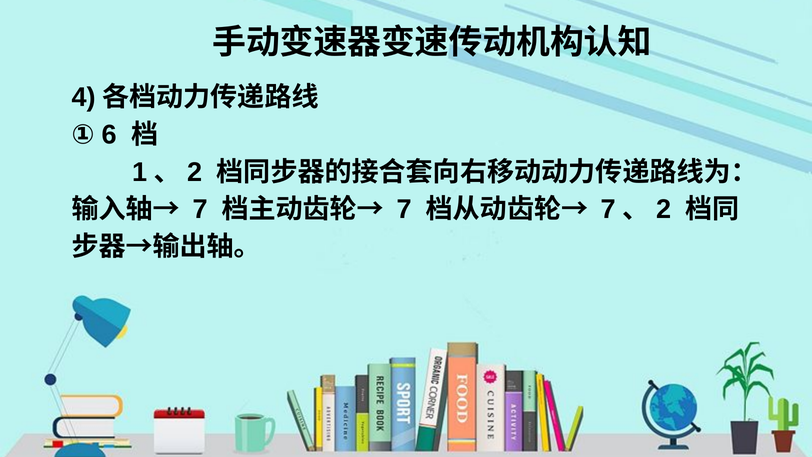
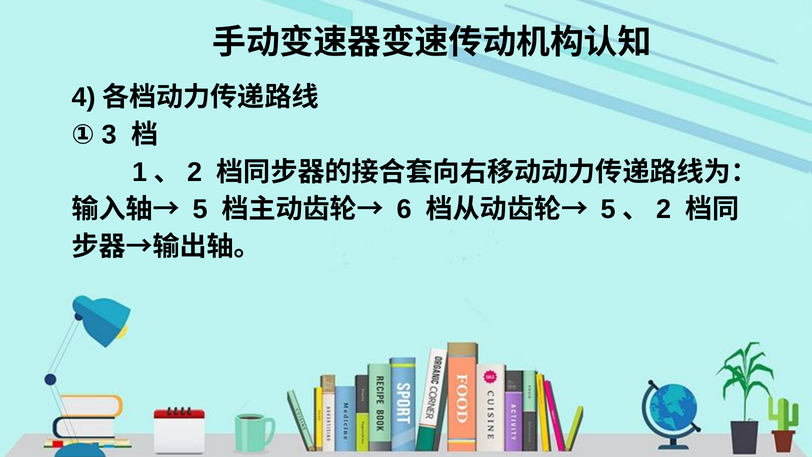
6: 6 -> 3 (109, 135)
7: 7 -> 5 (200, 209)
7: 7 -> 6 (404, 209)
7: 7 -> 5 (608, 209)
